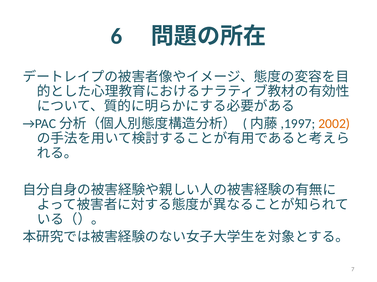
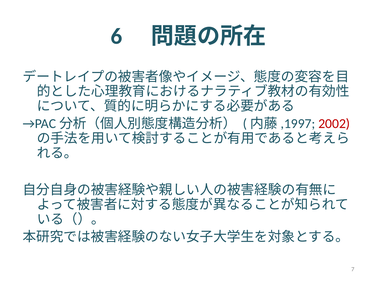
2002 colour: orange -> red (334, 124)
